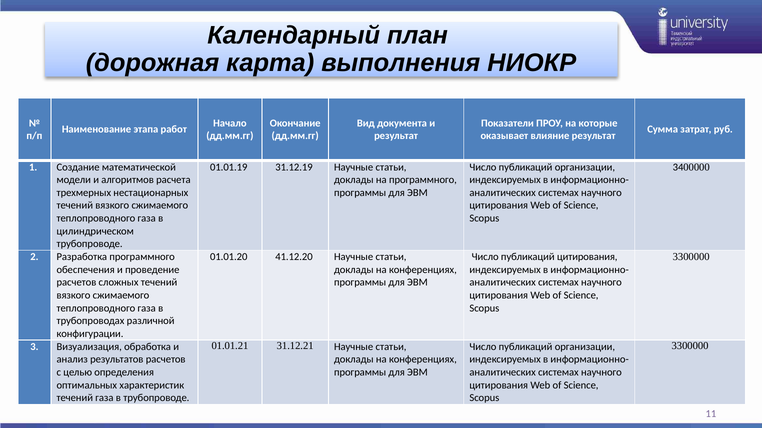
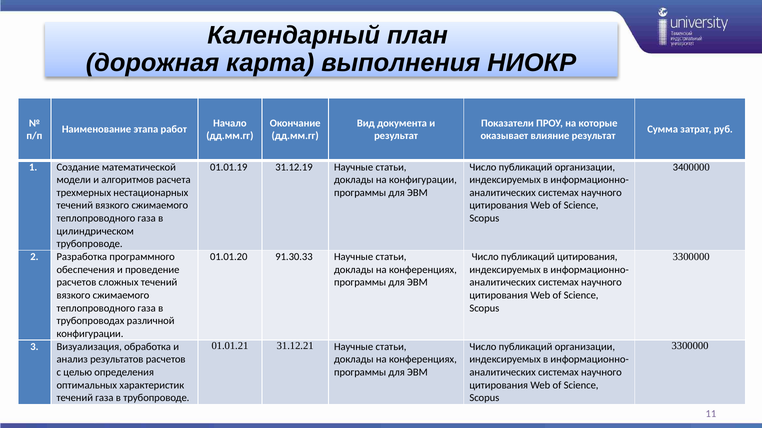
на программного: программного -> конфигурации (423, 180)
41.12.20: 41.12.20 -> 91.30.33 (294, 257)
